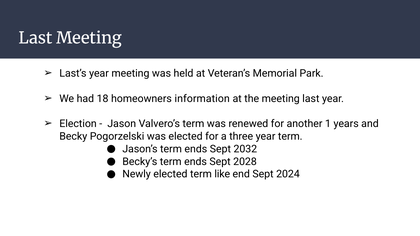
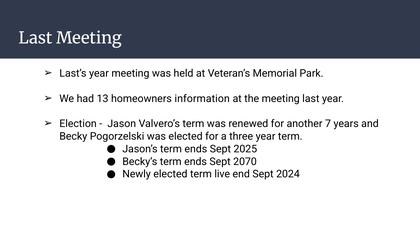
18: 18 -> 13 (103, 99)
1: 1 -> 7 (328, 124)
2032: 2032 -> 2025 (245, 149)
2028: 2028 -> 2070 (245, 162)
like: like -> live (222, 174)
